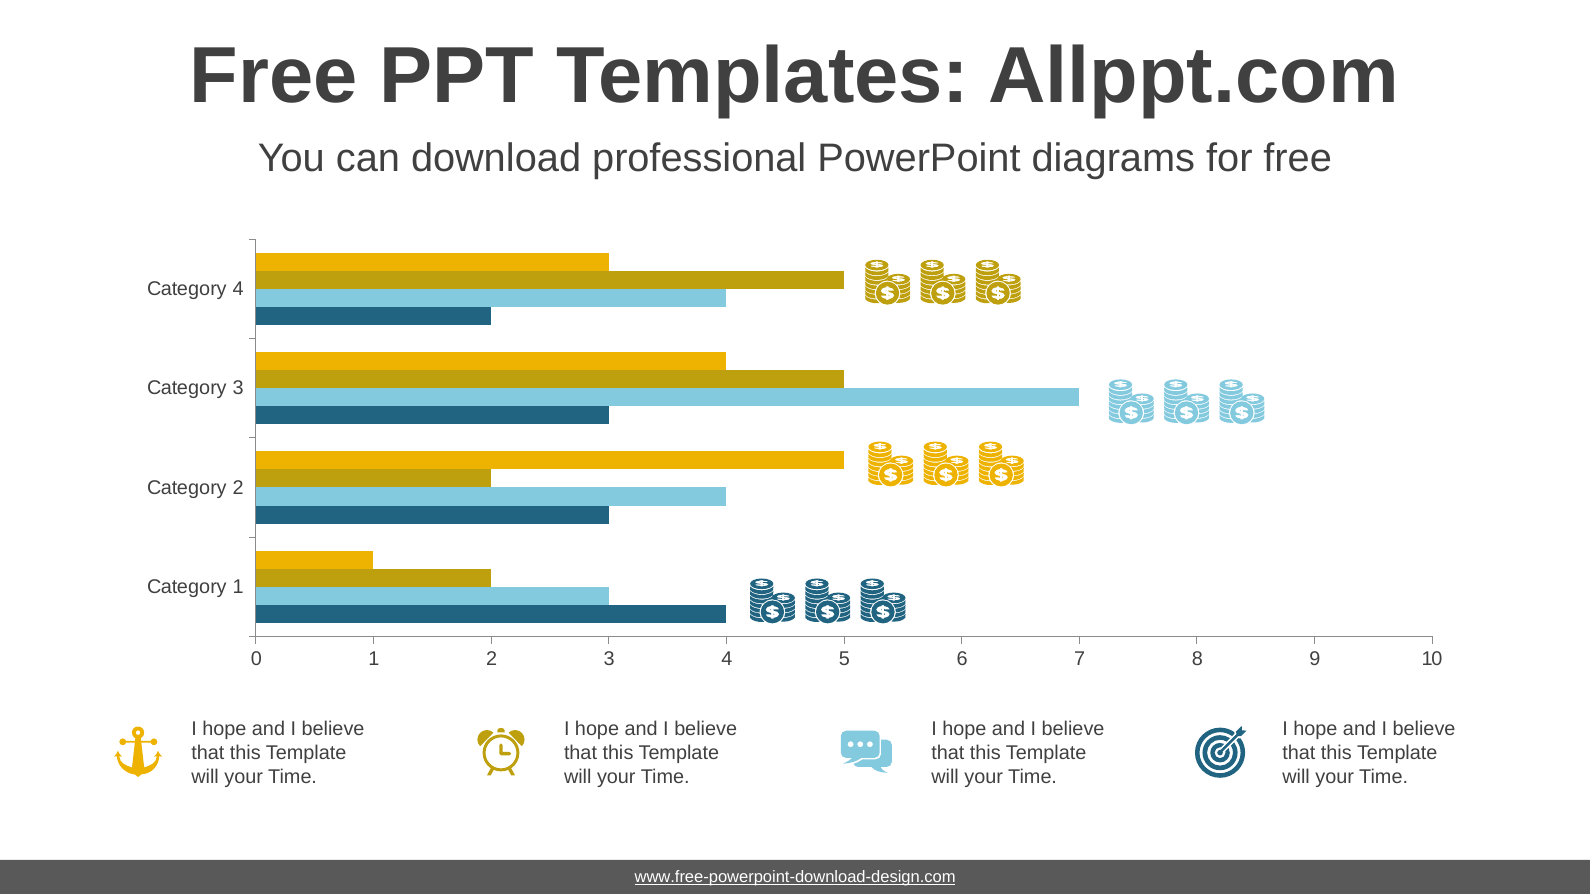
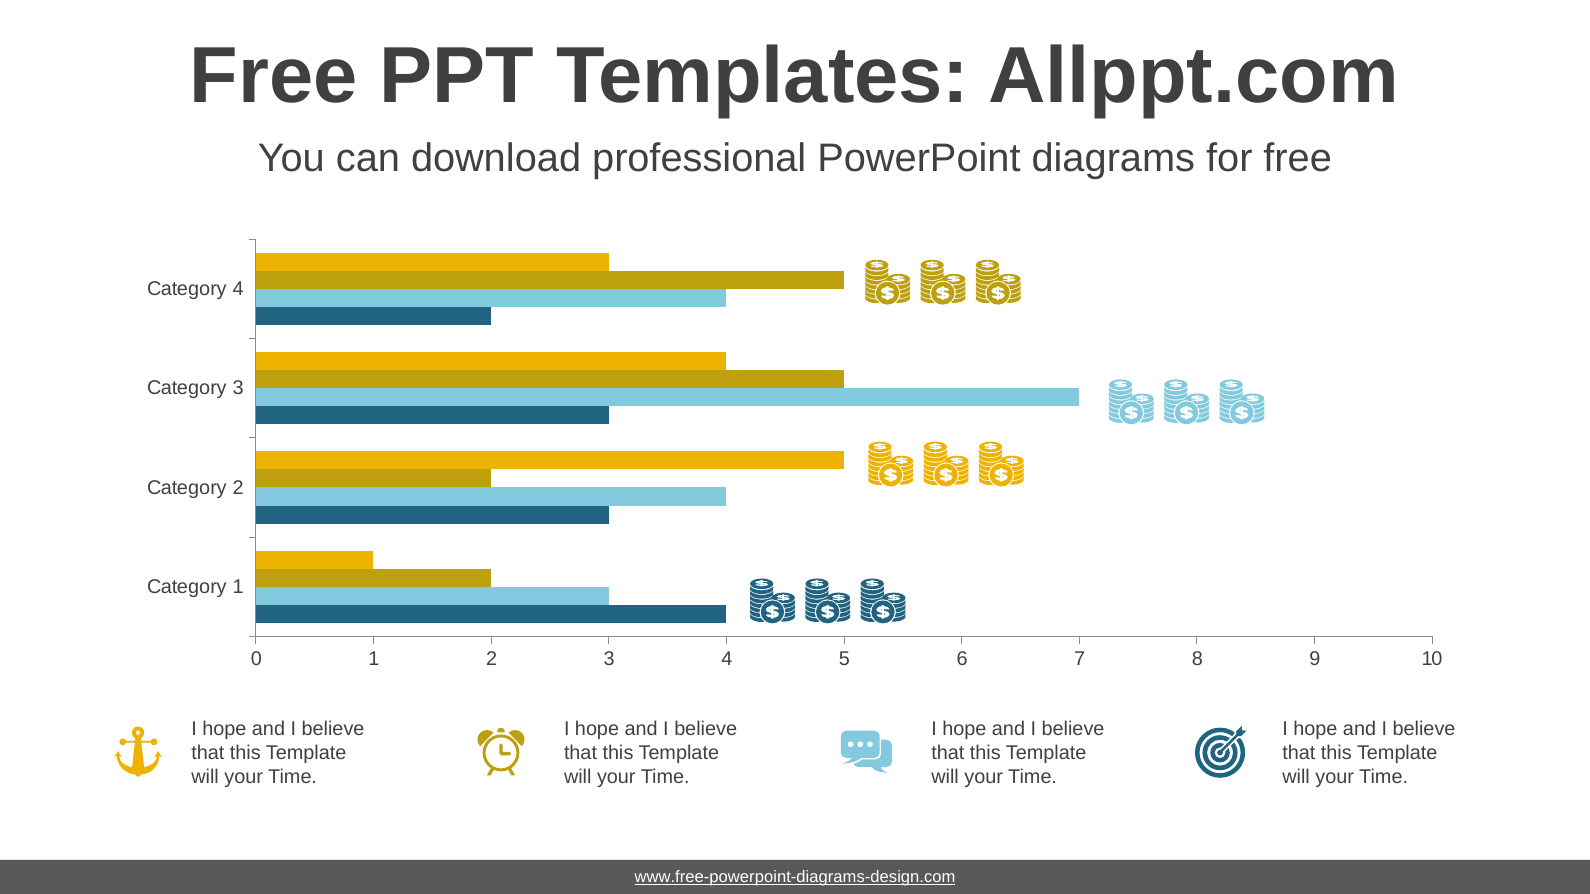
www.free-powerpoint-download-design.com: www.free-powerpoint-download-design.com -> www.free-powerpoint-diagrams-design.com (795, 878)
